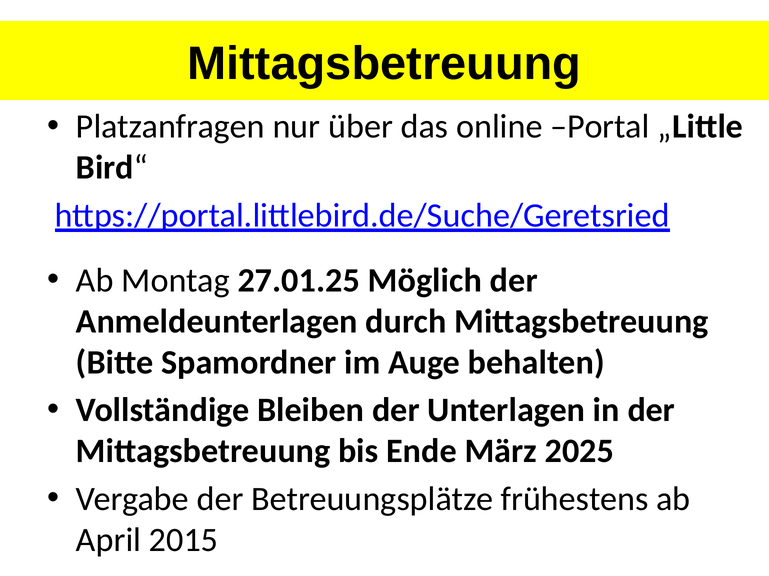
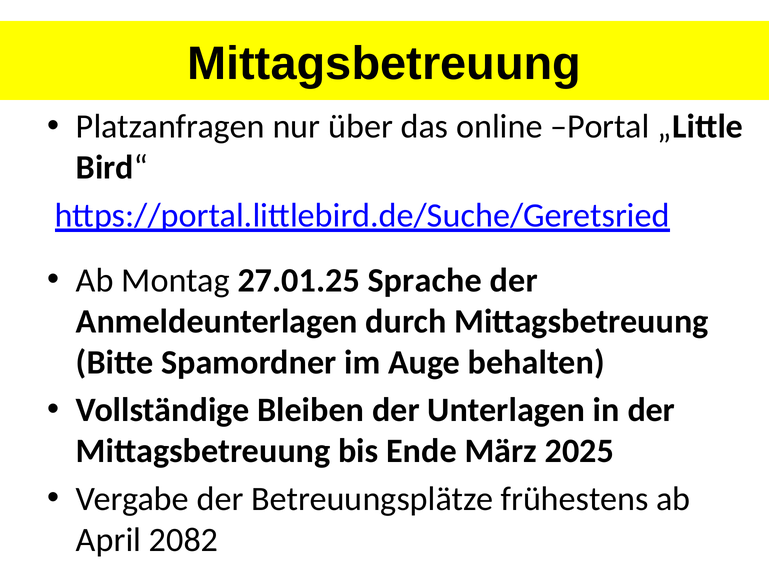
Möglich: Möglich -> Sprache (425, 281)
2015: 2015 -> 2082 (184, 541)
